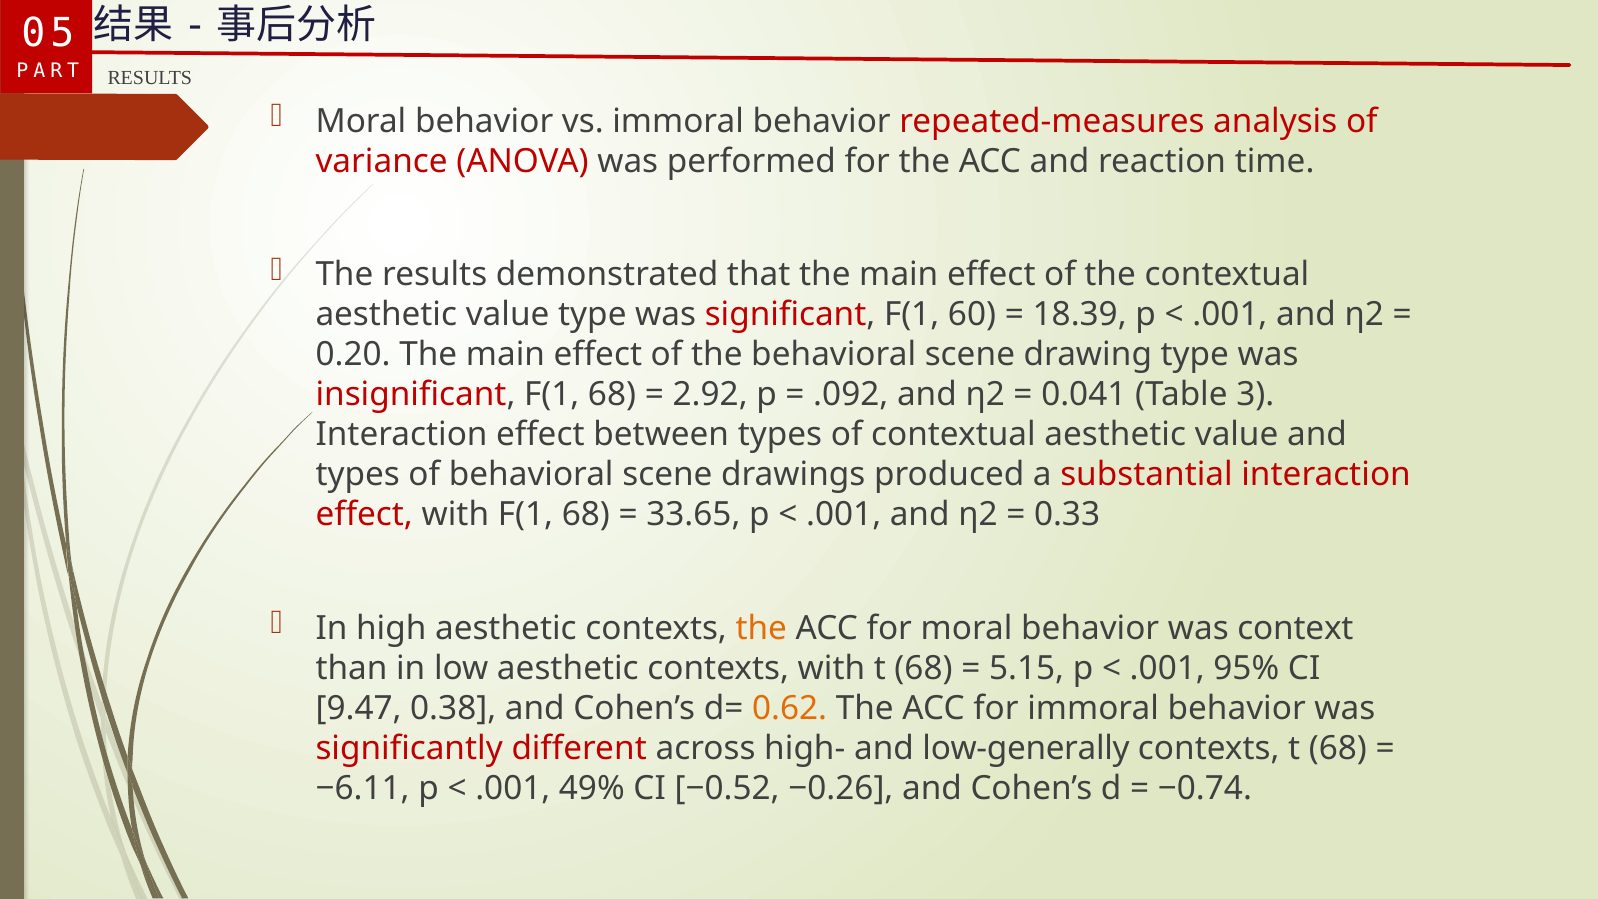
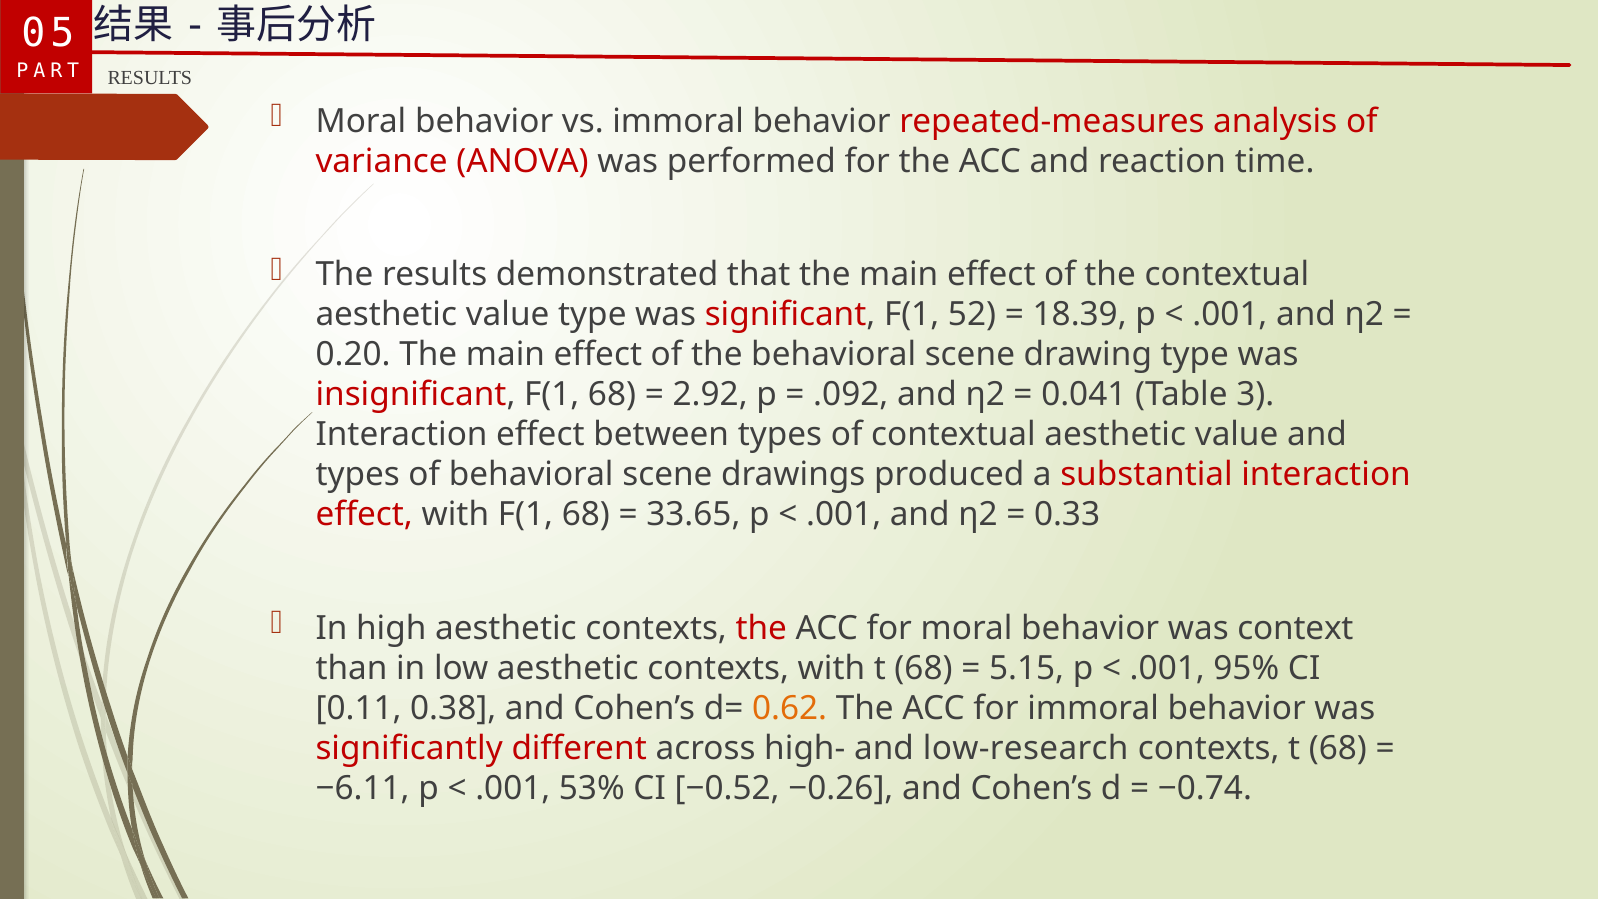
60: 60 -> 52 (972, 315)
the colour: orange -> red (761, 628)
9.47: 9.47 -> 0.11 (359, 708)
low-generally: low-generally -> low-research (1026, 748)
49%: 49% -> 53% (592, 788)
